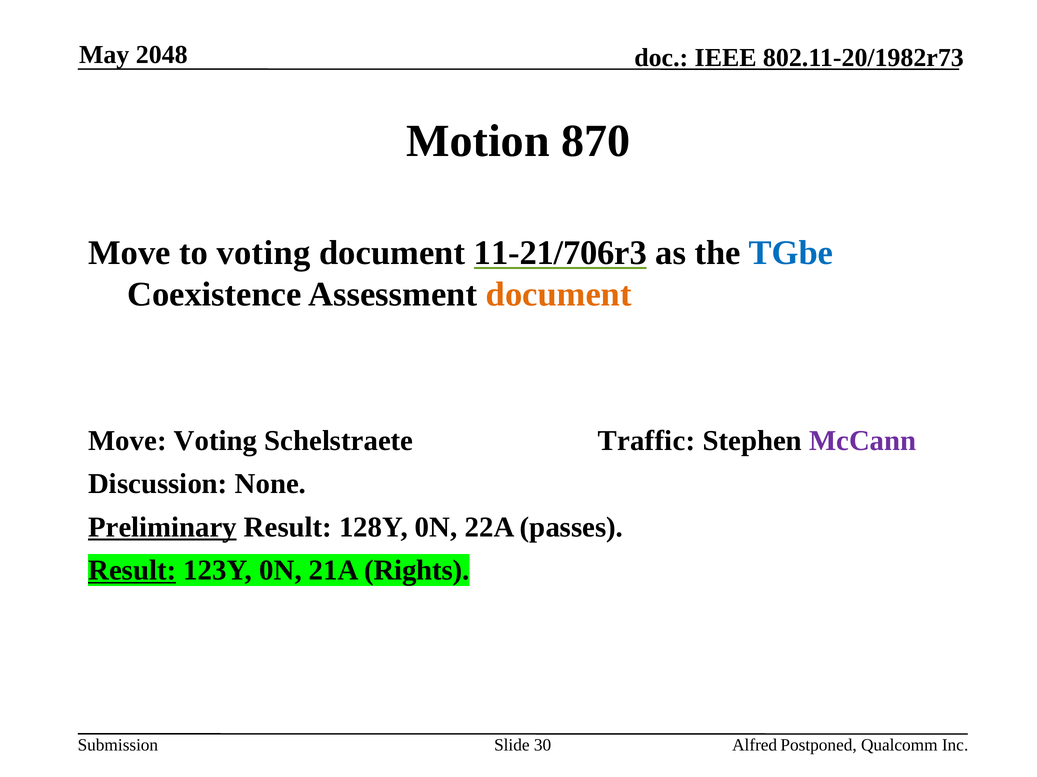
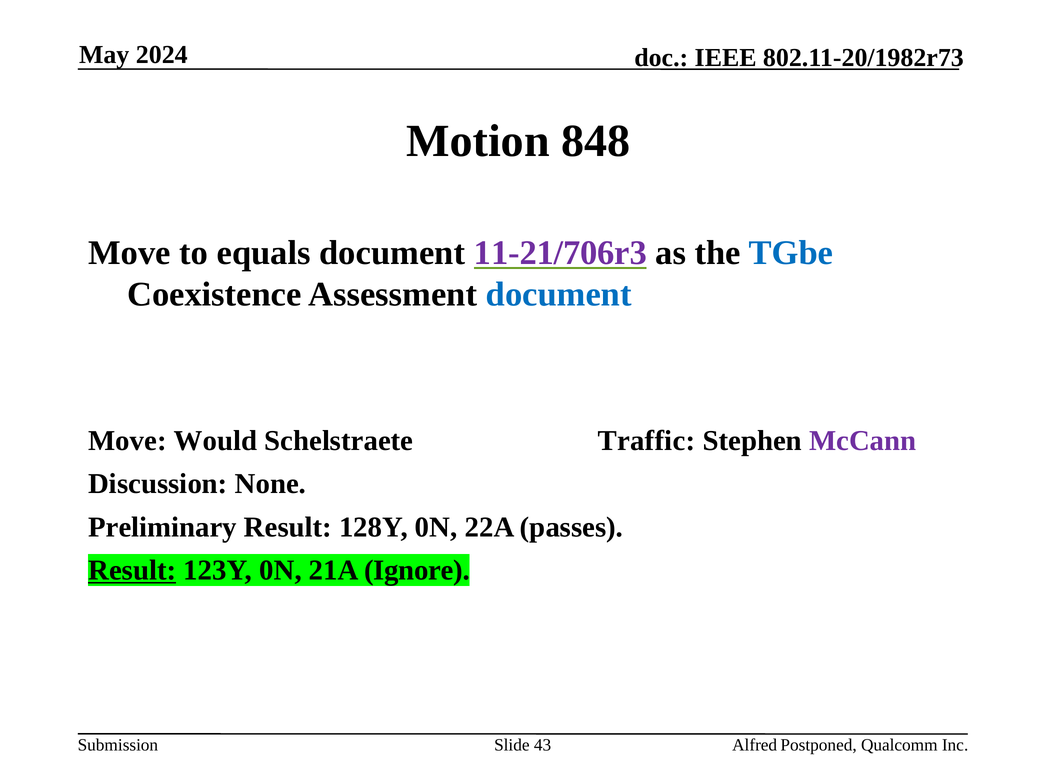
2048: 2048 -> 2024 (162, 55)
870: 870 -> 848 (596, 141)
to voting: voting -> equals (264, 253)
11-21/706r3 colour: black -> purple (560, 253)
document colour: orange -> blue (559, 295)
Move Voting: Voting -> Would (216, 441)
Preliminary underline: present -> none (162, 528)
Rights: Rights -> Ignore (417, 571)
30: 30 -> 43 (543, 746)
